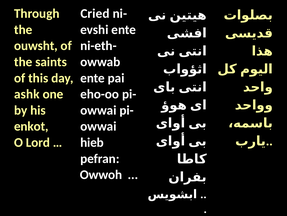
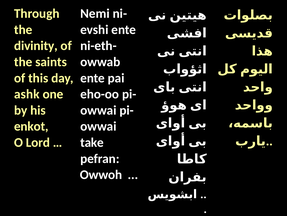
Cried: Cried -> Nemi (95, 14)
ouwsht: ouwsht -> divinity (36, 46)
hieb: hieb -> take (92, 142)
